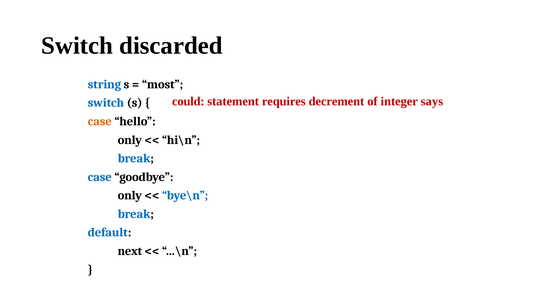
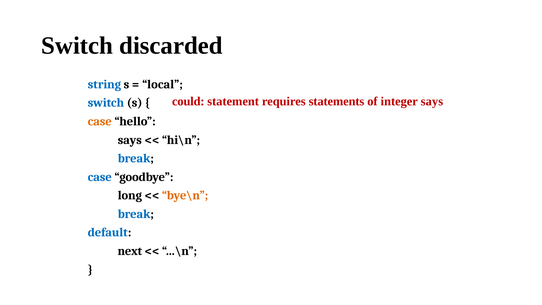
most: most -> local (162, 84)
decrement: decrement -> statements (336, 101)
only: only -> says (130, 140)
only: only -> long (130, 195)
bye\n colour: blue -> orange (185, 195)
